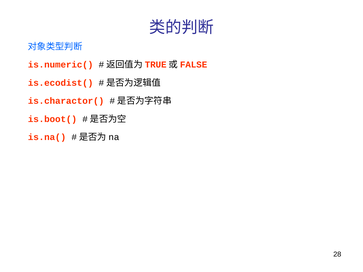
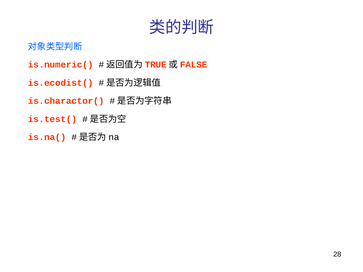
is.boot(: is.boot( -> is.test( (52, 119)
